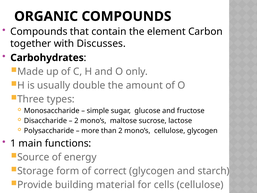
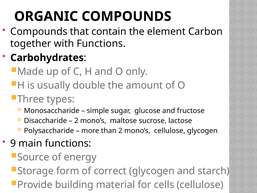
with Discusses: Discusses -> Functions (101, 44)
1: 1 -> 9 (13, 143)
